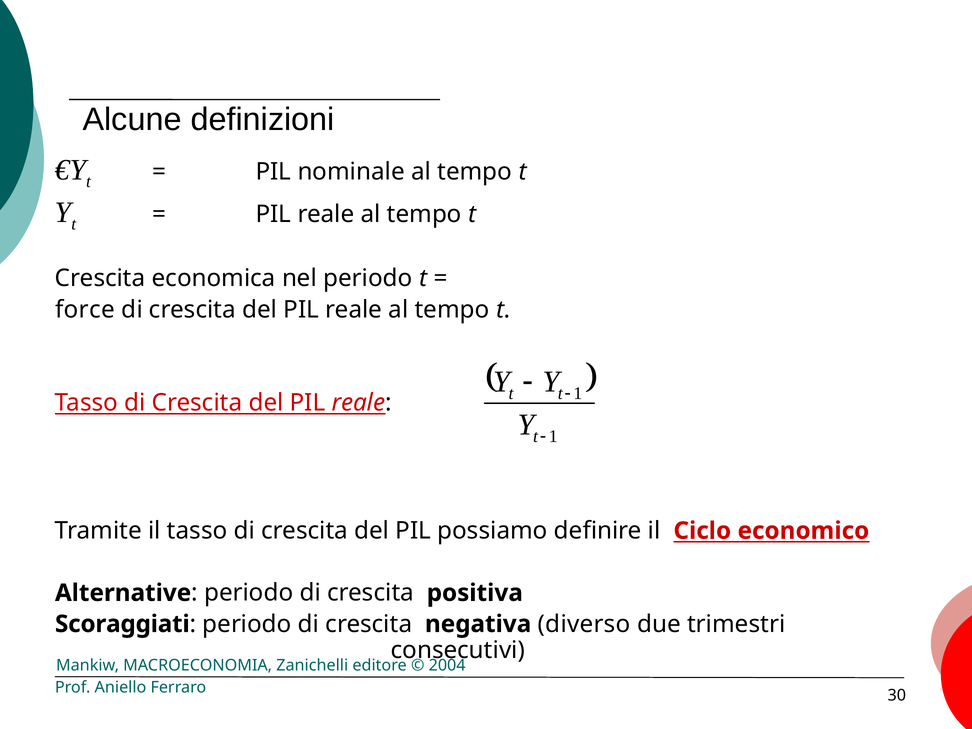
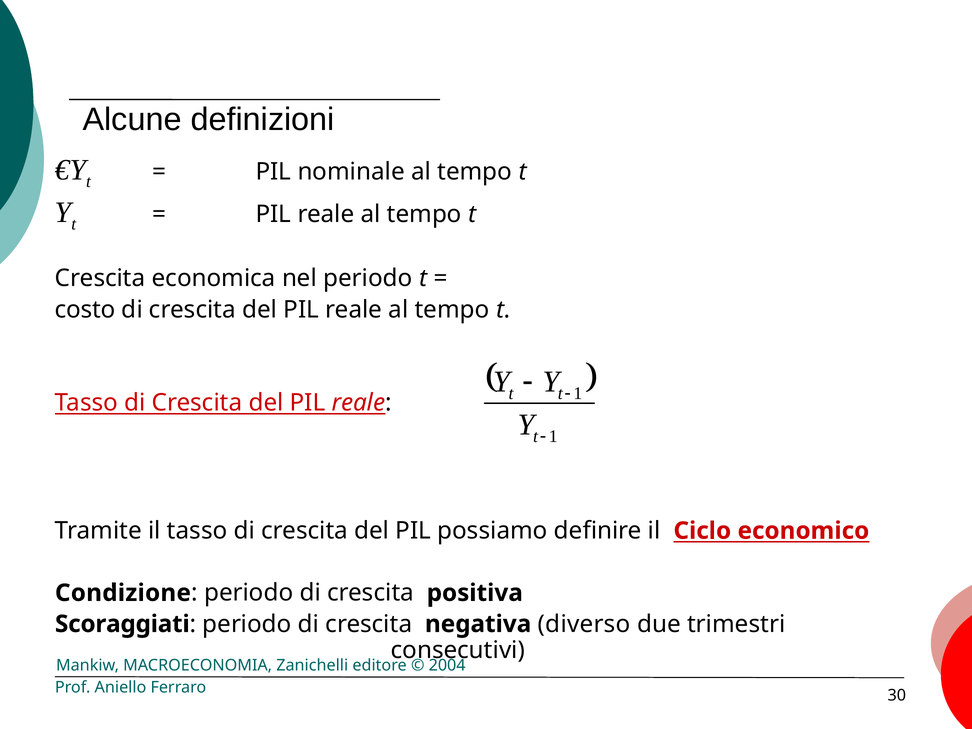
force: force -> costo (85, 310)
Alternative: Alternative -> Condizione (123, 593)
